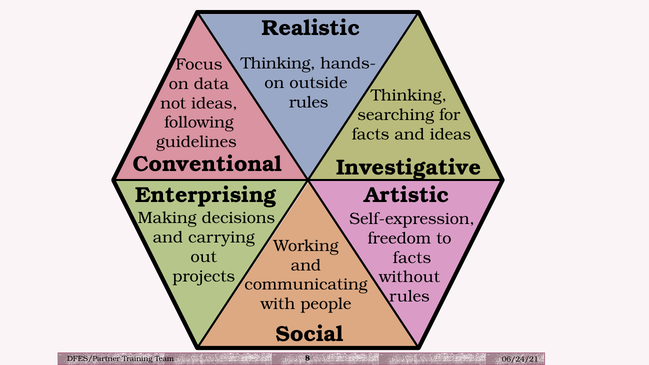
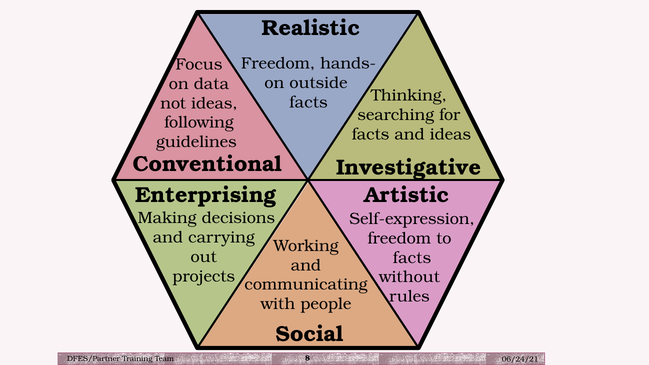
Thinking: Thinking -> Freedom (278, 63)
rules: rules -> facts (308, 102)
